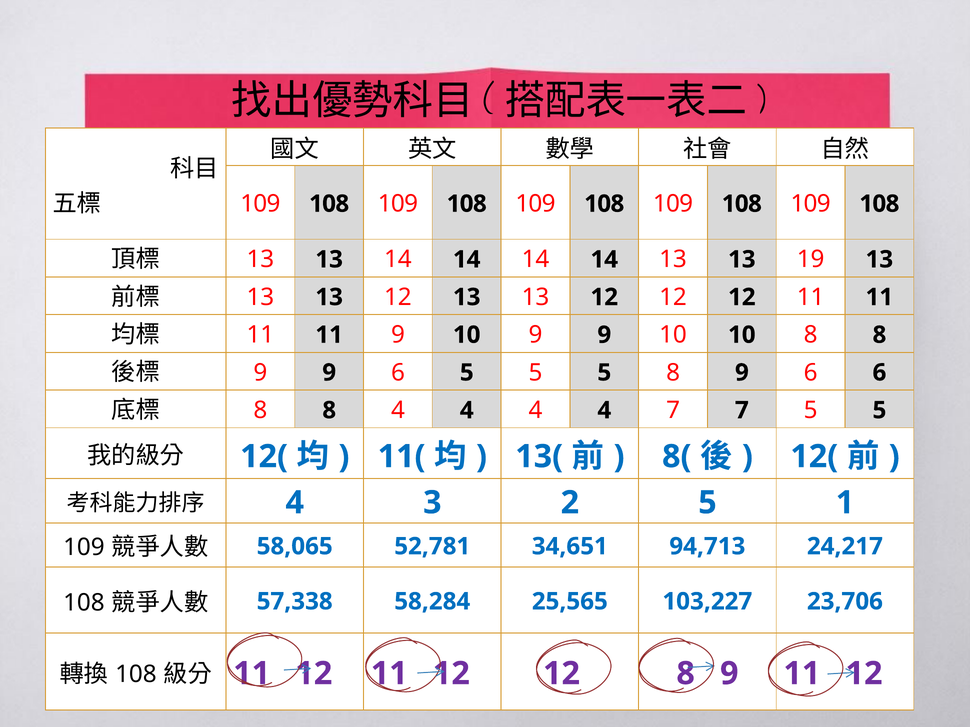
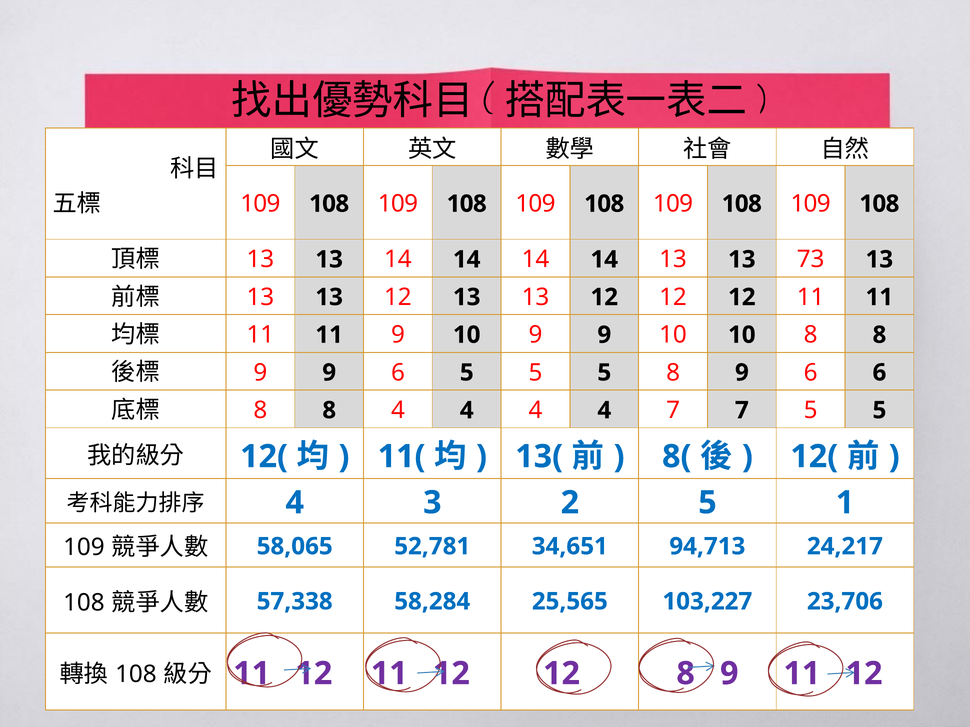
19: 19 -> 73 (811, 260)
